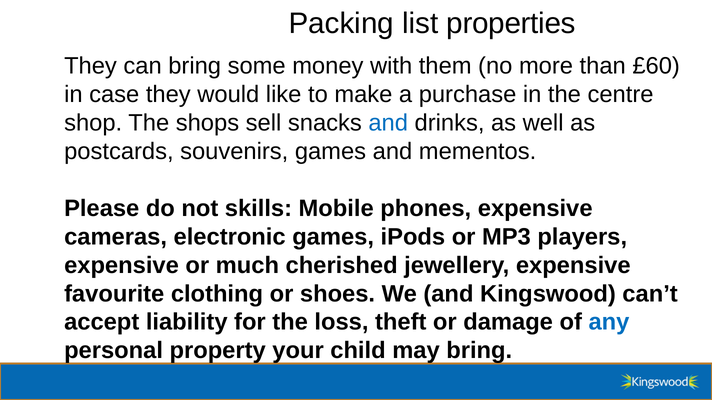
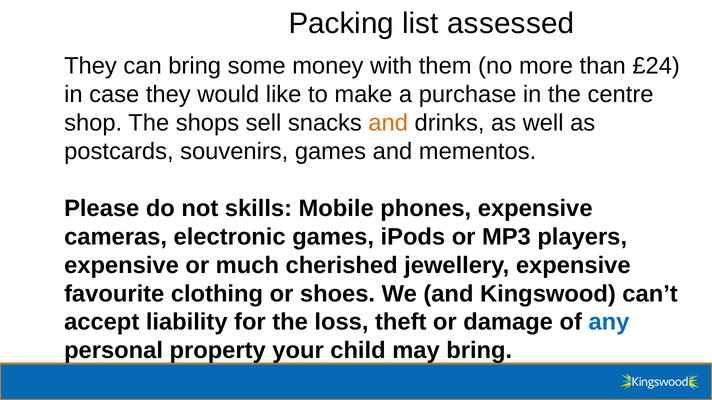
properties: properties -> assessed (511, 23)
£60: £60 -> £24 (656, 66)
and colour: blue -> orange (388, 123)
